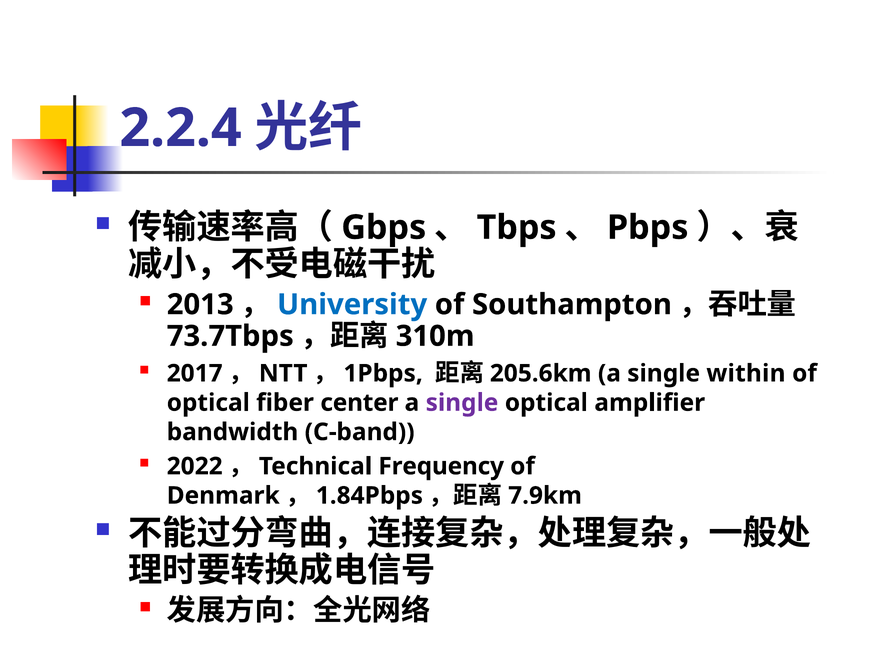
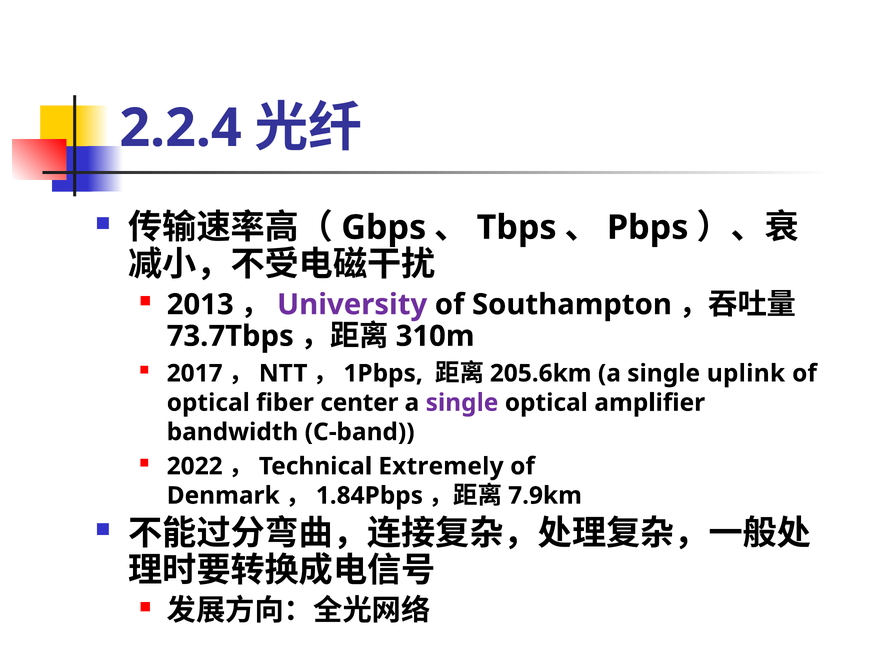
University colour: blue -> purple (352, 305)
within: within -> uplink (746, 374)
Frequency: Frequency -> Extremely (441, 466)
